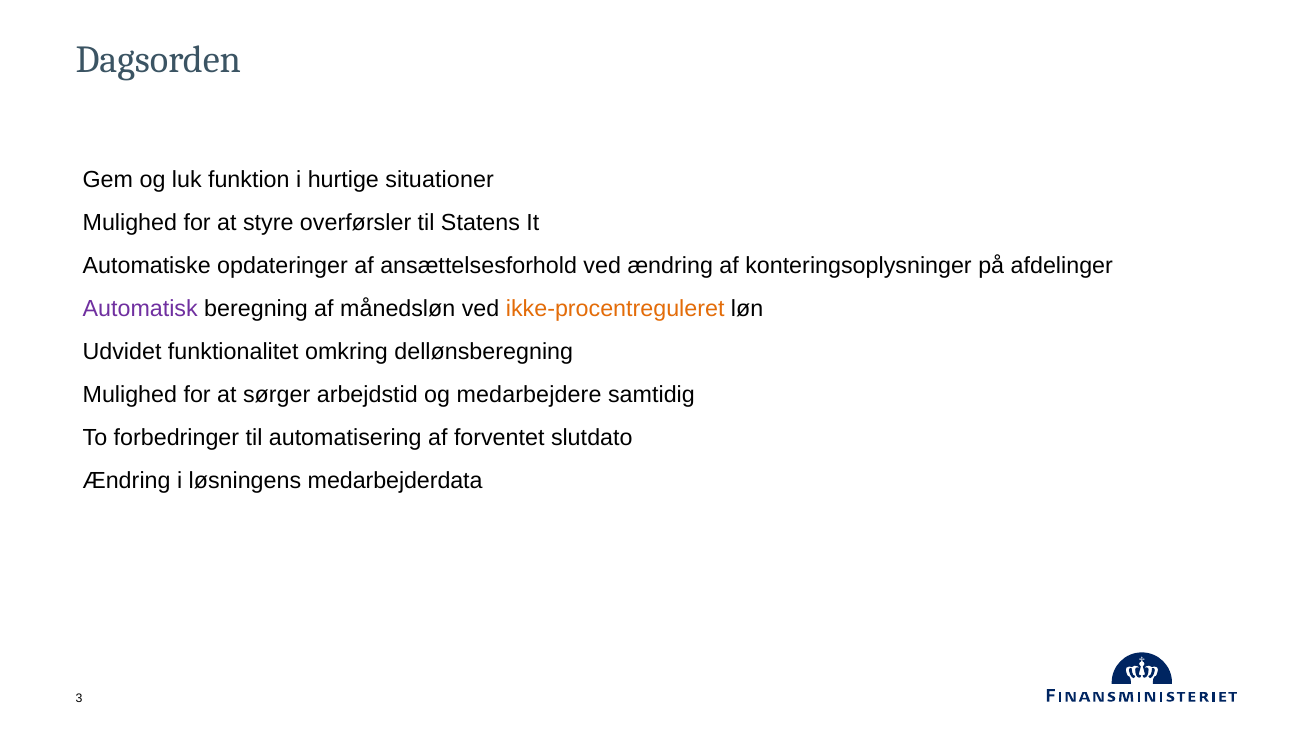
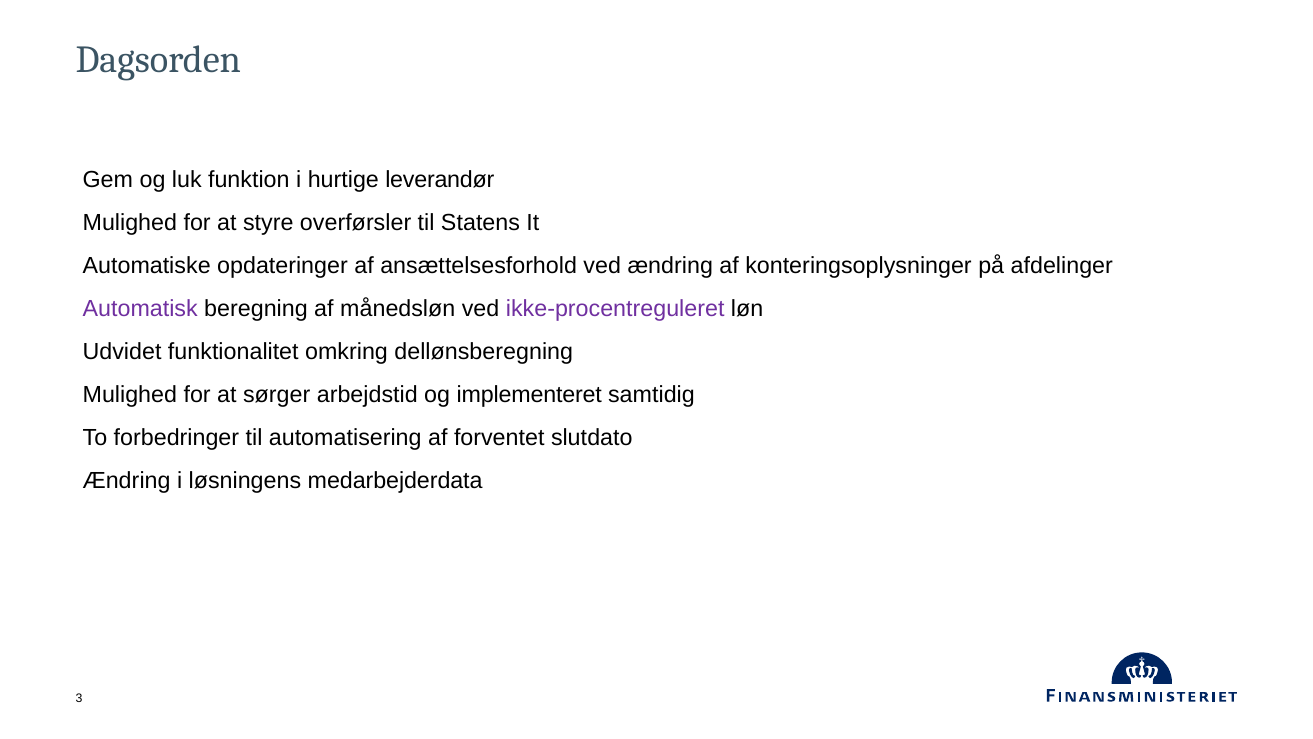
situationer: situationer -> leverandør (440, 180)
ikke-procentreguleret colour: orange -> purple (615, 309)
medarbejdere: medarbejdere -> implementeret (529, 394)
